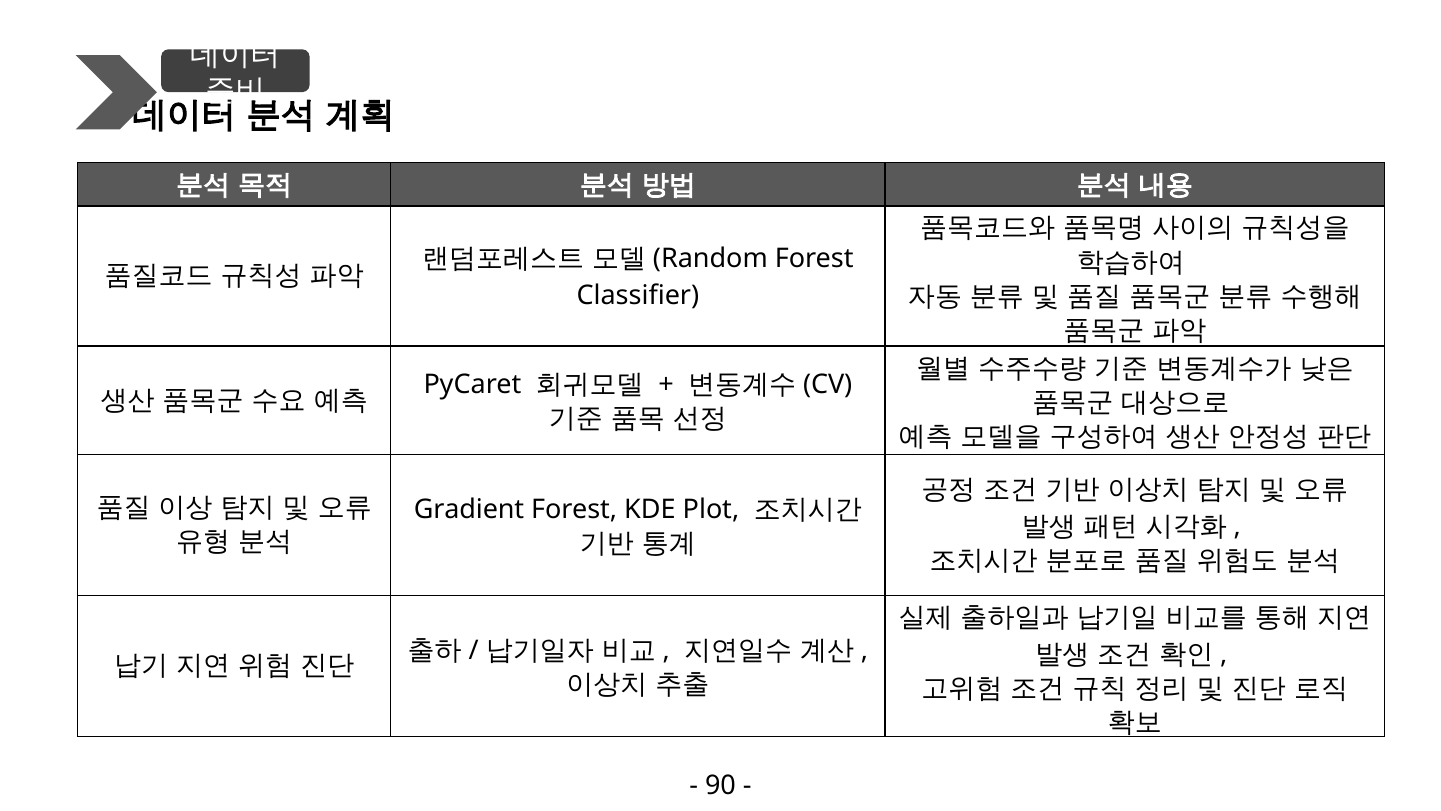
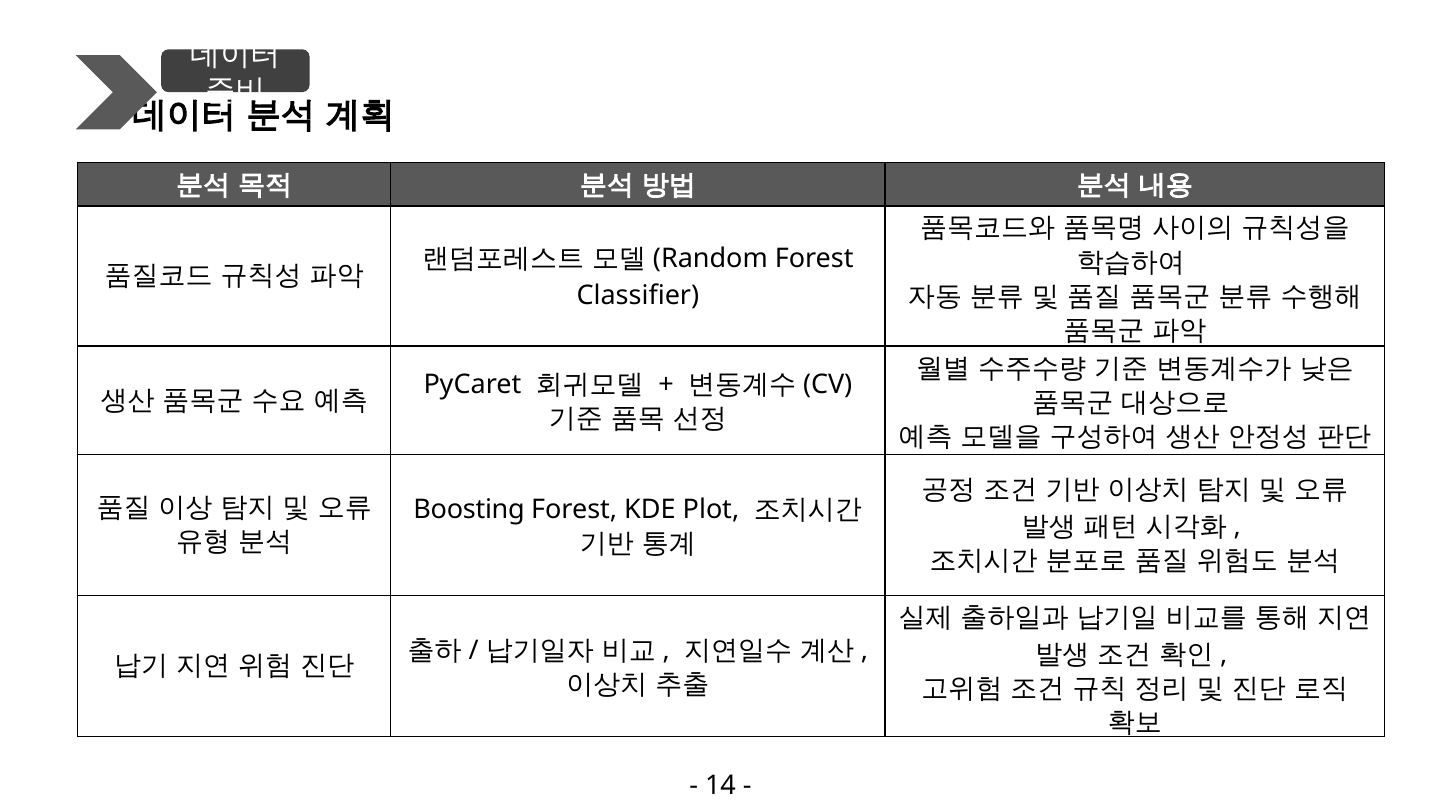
Gradient: Gradient -> Boosting (469, 509)
90: 90 -> 14 (720, 785)
